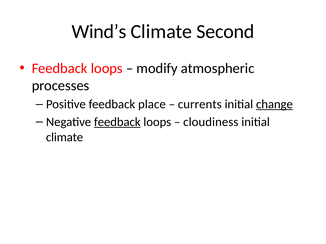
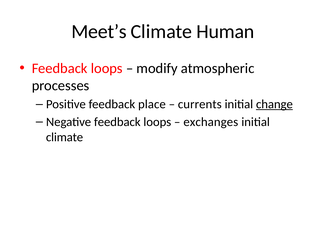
Wind’s: Wind’s -> Meet’s (99, 32)
Second: Second -> Human (225, 32)
feedback underline: present -> none (117, 122)
cloudiness: cloudiness -> exchanges (211, 122)
